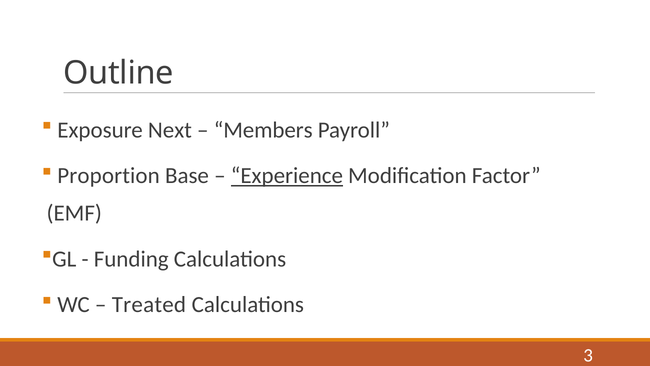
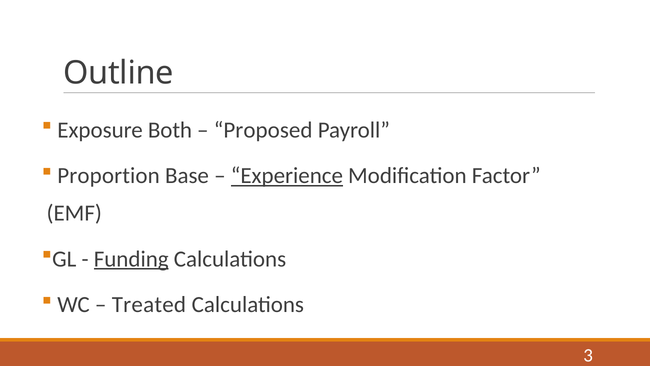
Next: Next -> Both (170, 130)
Members: Members -> Proposed (263, 130)
Funding underline: none -> present (131, 259)
